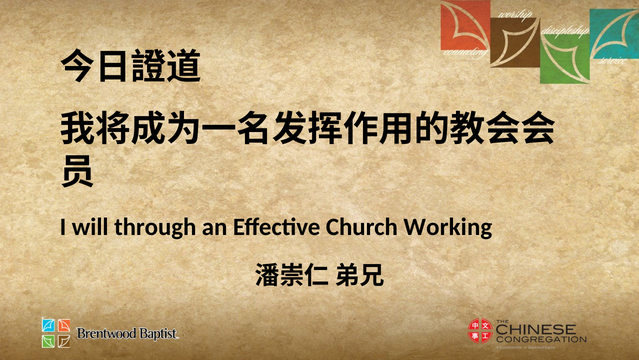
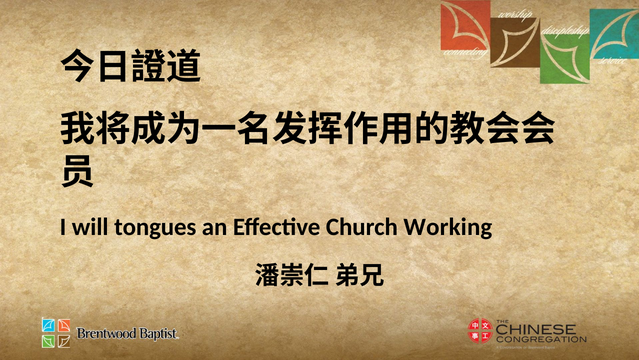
through: through -> tongues (155, 227)
